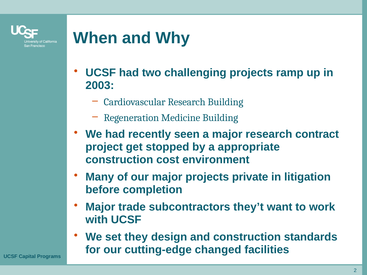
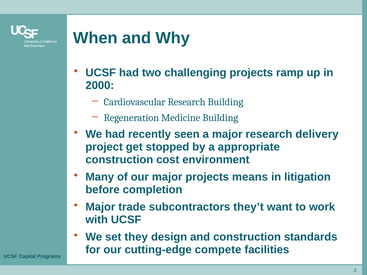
2003: 2003 -> 2000 (100, 86)
contract: contract -> delivery (317, 134)
private: private -> means (250, 177)
changed: changed -> compete (218, 250)
